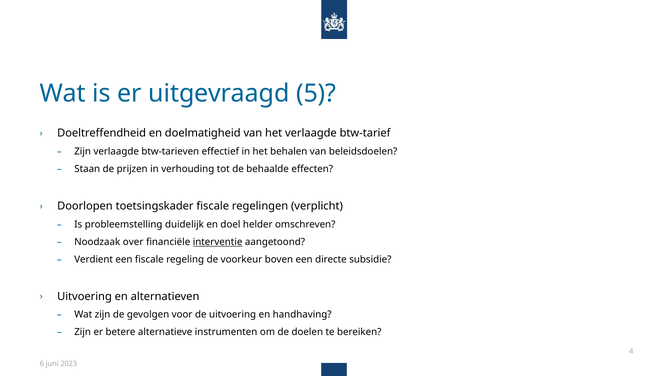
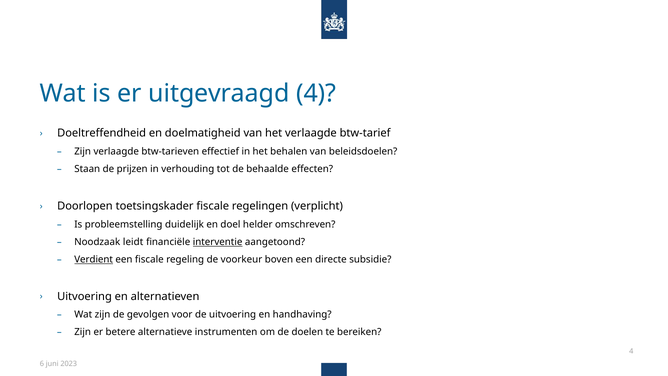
uitgevraagd 5: 5 -> 4 (316, 93)
over: over -> leidt (133, 242)
Verdient underline: none -> present (94, 259)
